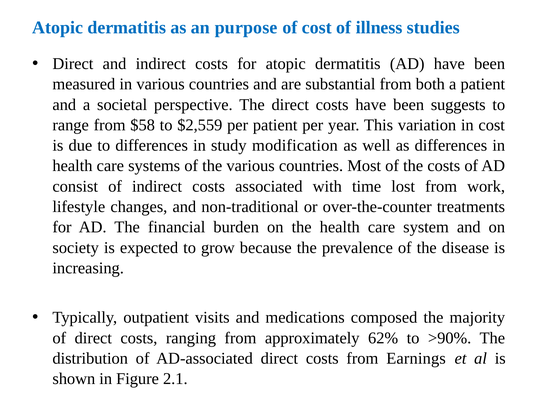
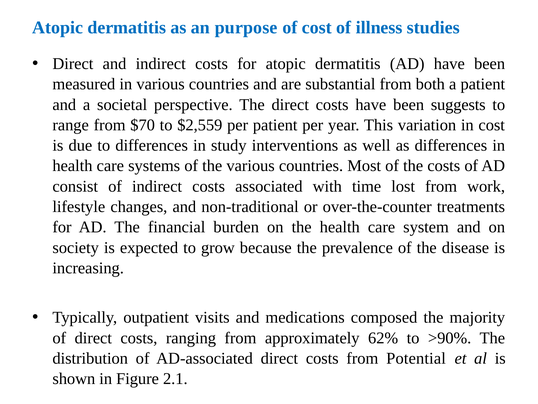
$58: $58 -> $70 (143, 125)
modification: modification -> interventions (295, 145)
Earnings: Earnings -> Potential (416, 358)
